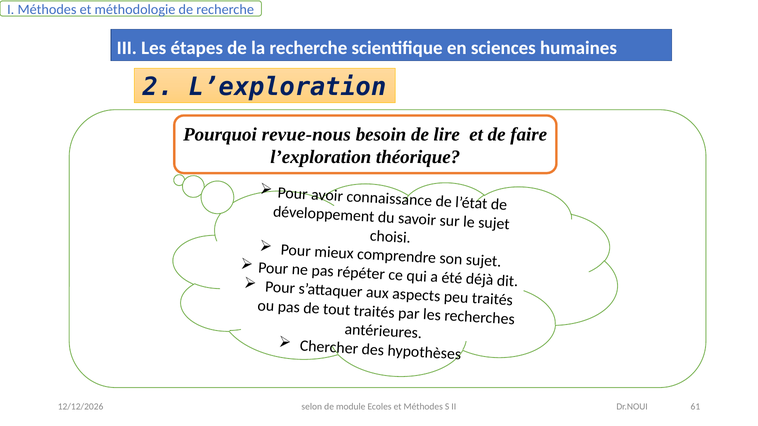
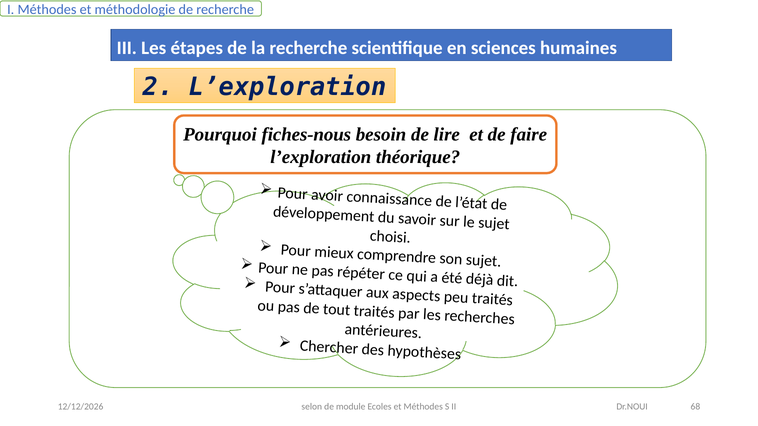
revue-nous: revue-nous -> fiches-nous (306, 134)
61: 61 -> 68 (695, 407)
